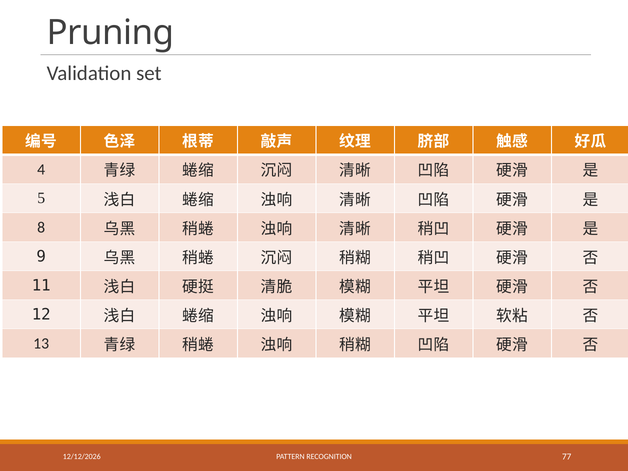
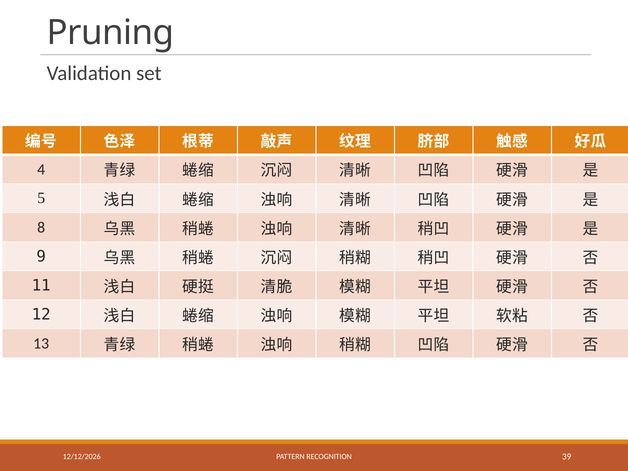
77: 77 -> 39 (567, 457)
